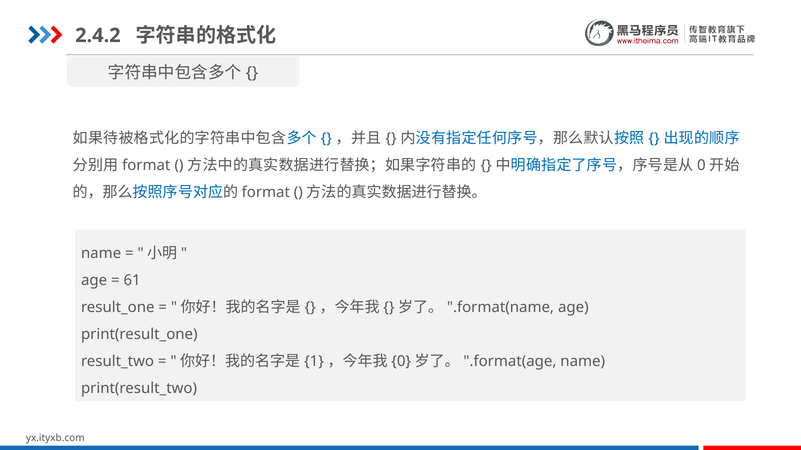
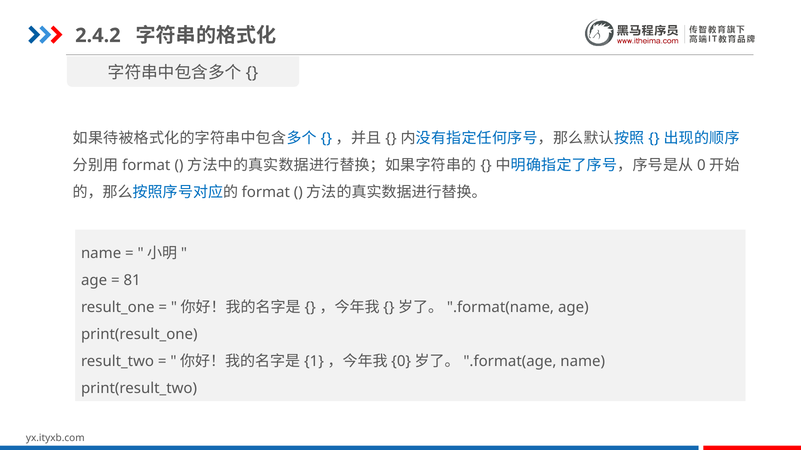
61: 61 -> 81 (132, 281)
